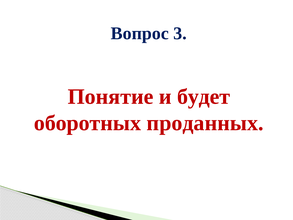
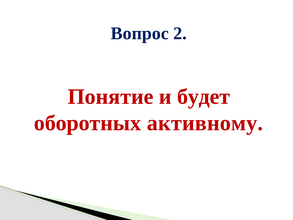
3: 3 -> 2 (180, 33)
проданных: проданных -> активному (205, 123)
